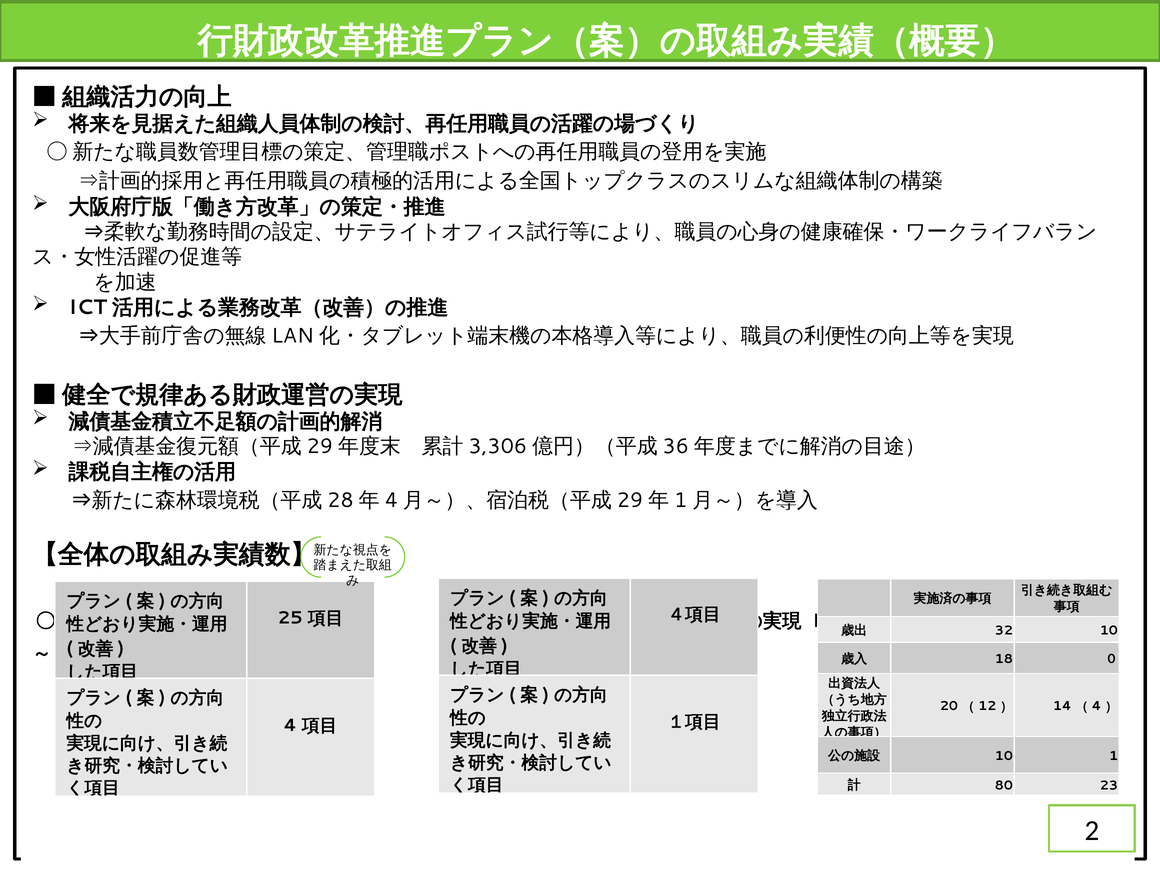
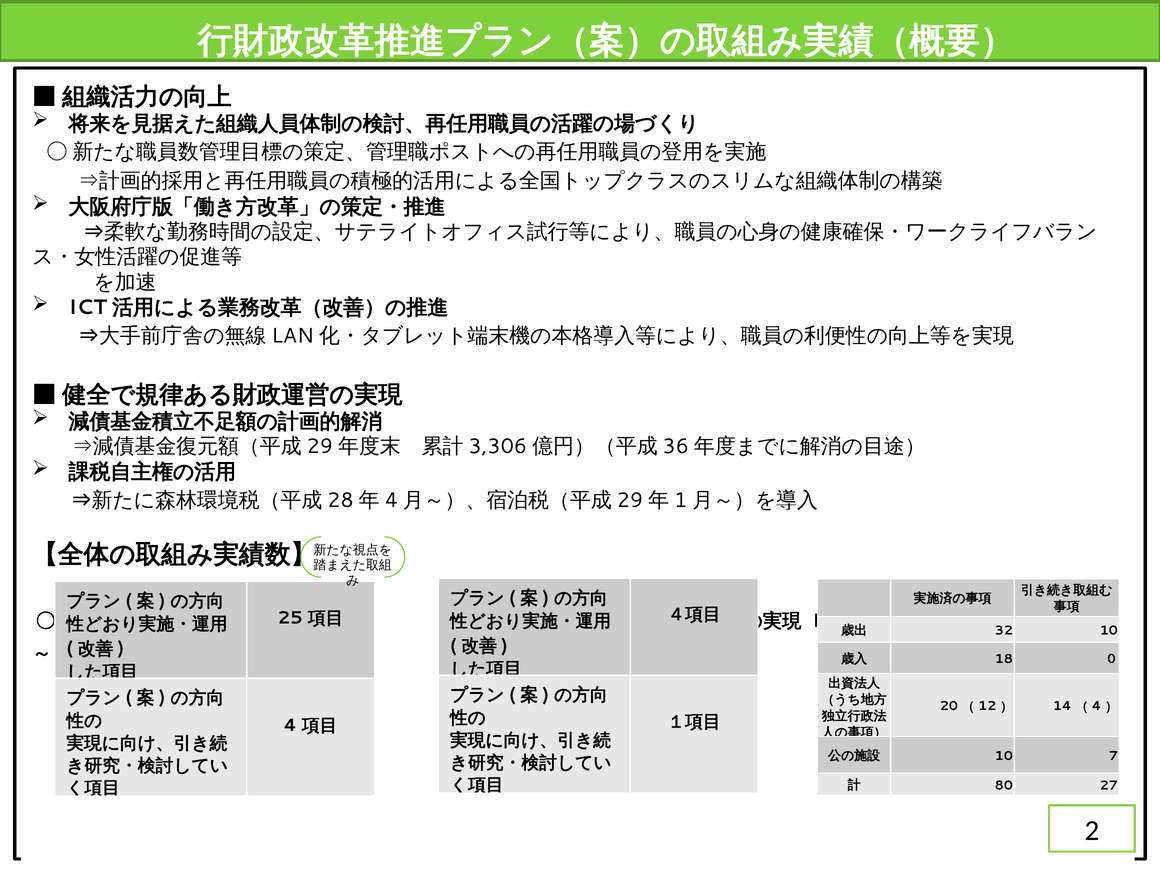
1: 1 -> 7 (1113, 756)
23: 23 -> 27 (1109, 785)
